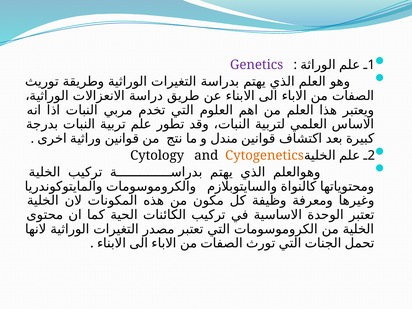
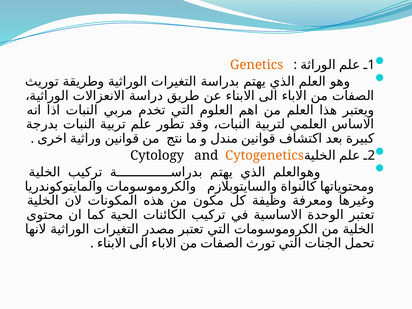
Genetics colour: purple -> orange (257, 65)
